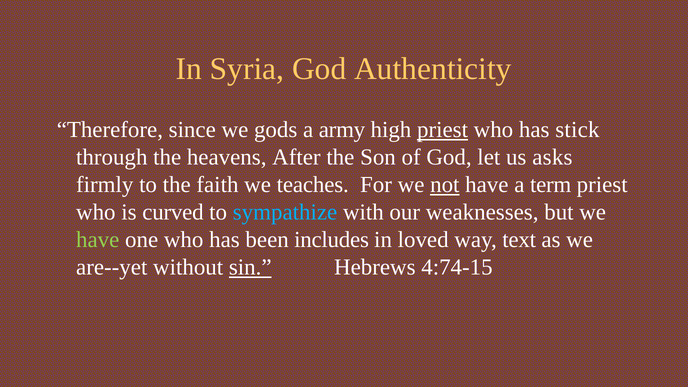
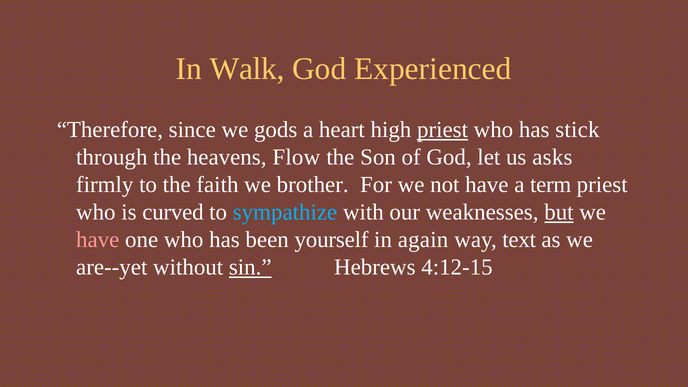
Syria: Syria -> Walk (247, 69)
Authenticity: Authenticity -> Experienced (433, 69)
army: army -> heart (342, 130)
After: After -> Flow (296, 157)
teaches: teaches -> brother (313, 185)
not underline: present -> none (445, 185)
but underline: none -> present (559, 212)
have colour: light green -> pink (98, 240)
includes: includes -> yourself (332, 240)
loved: loved -> again (423, 240)
4:74-15: 4:74-15 -> 4:12-15 (457, 267)
